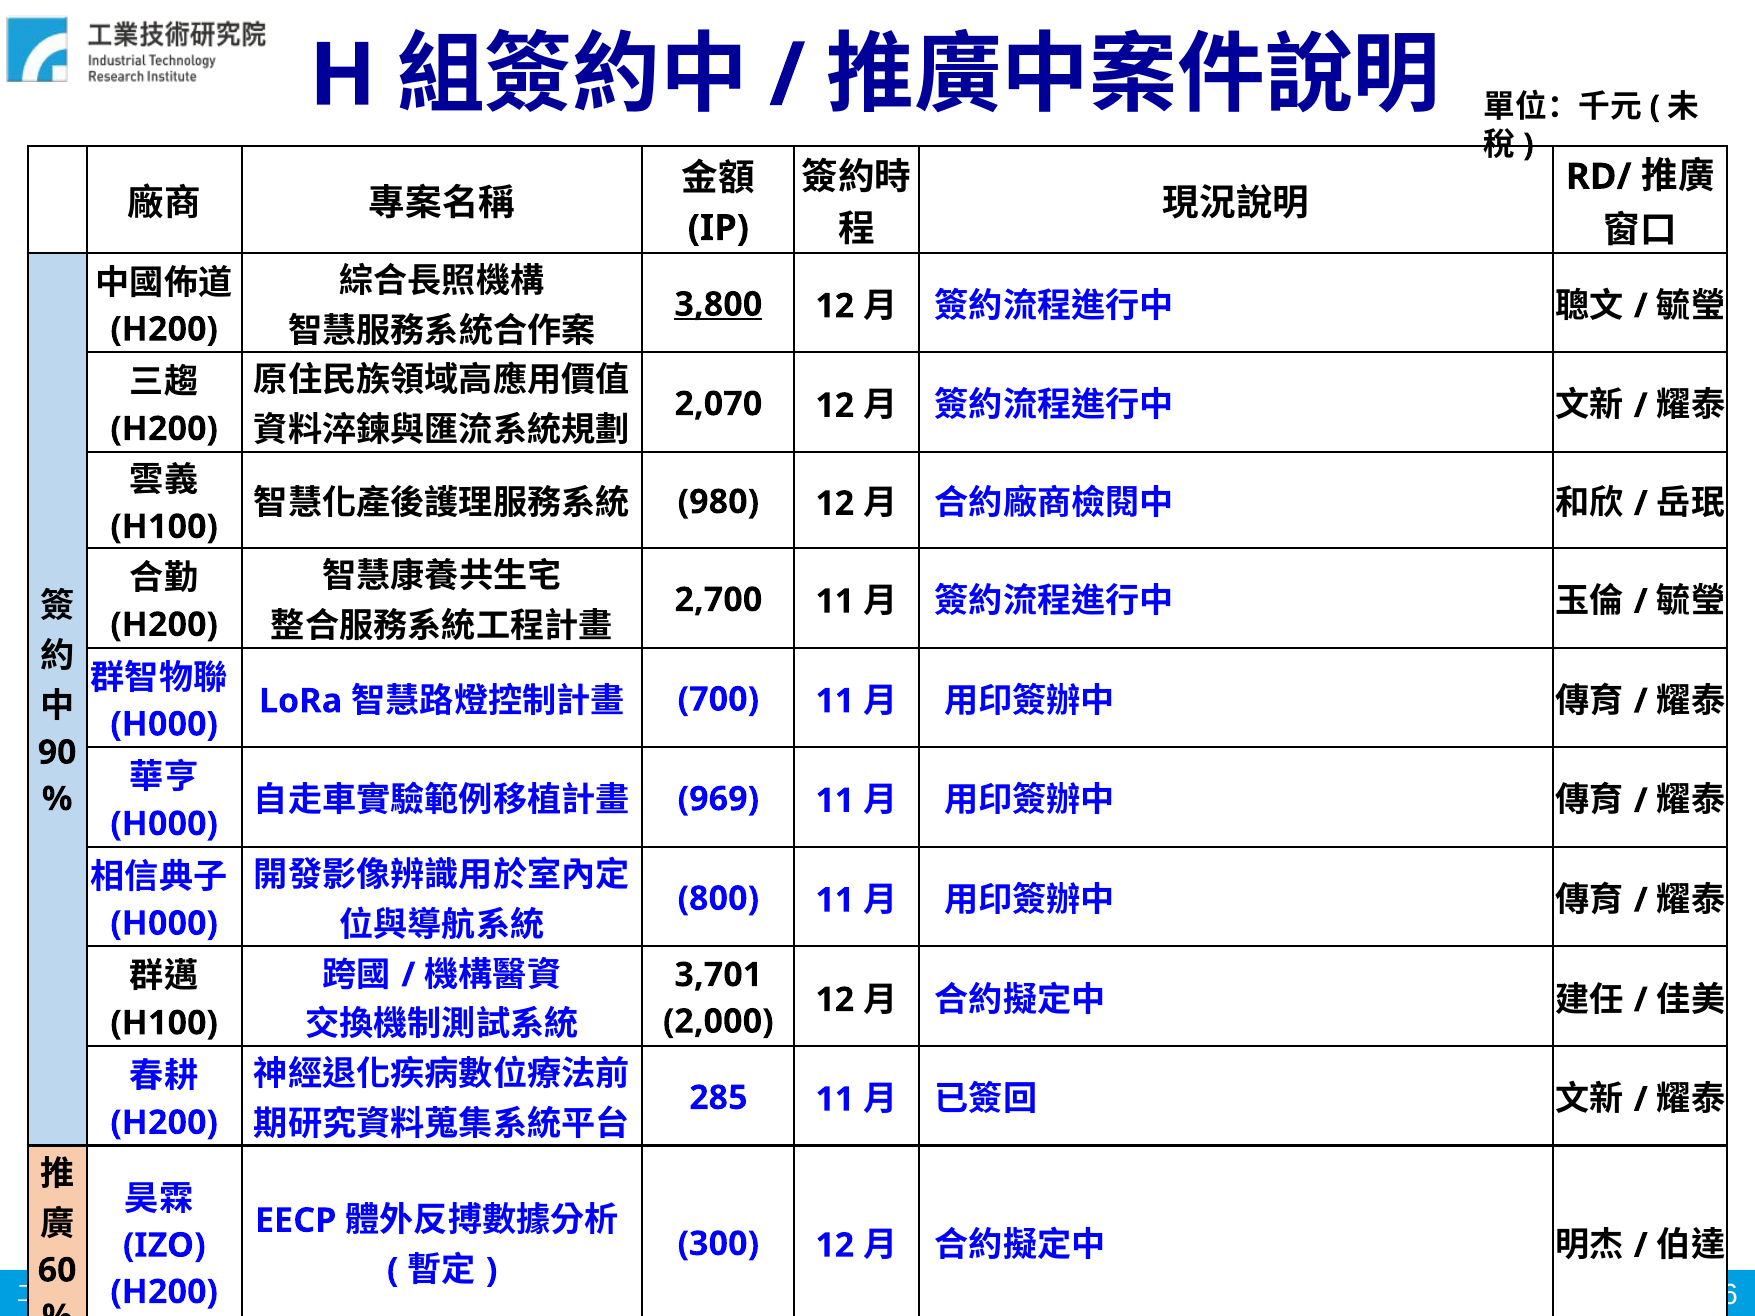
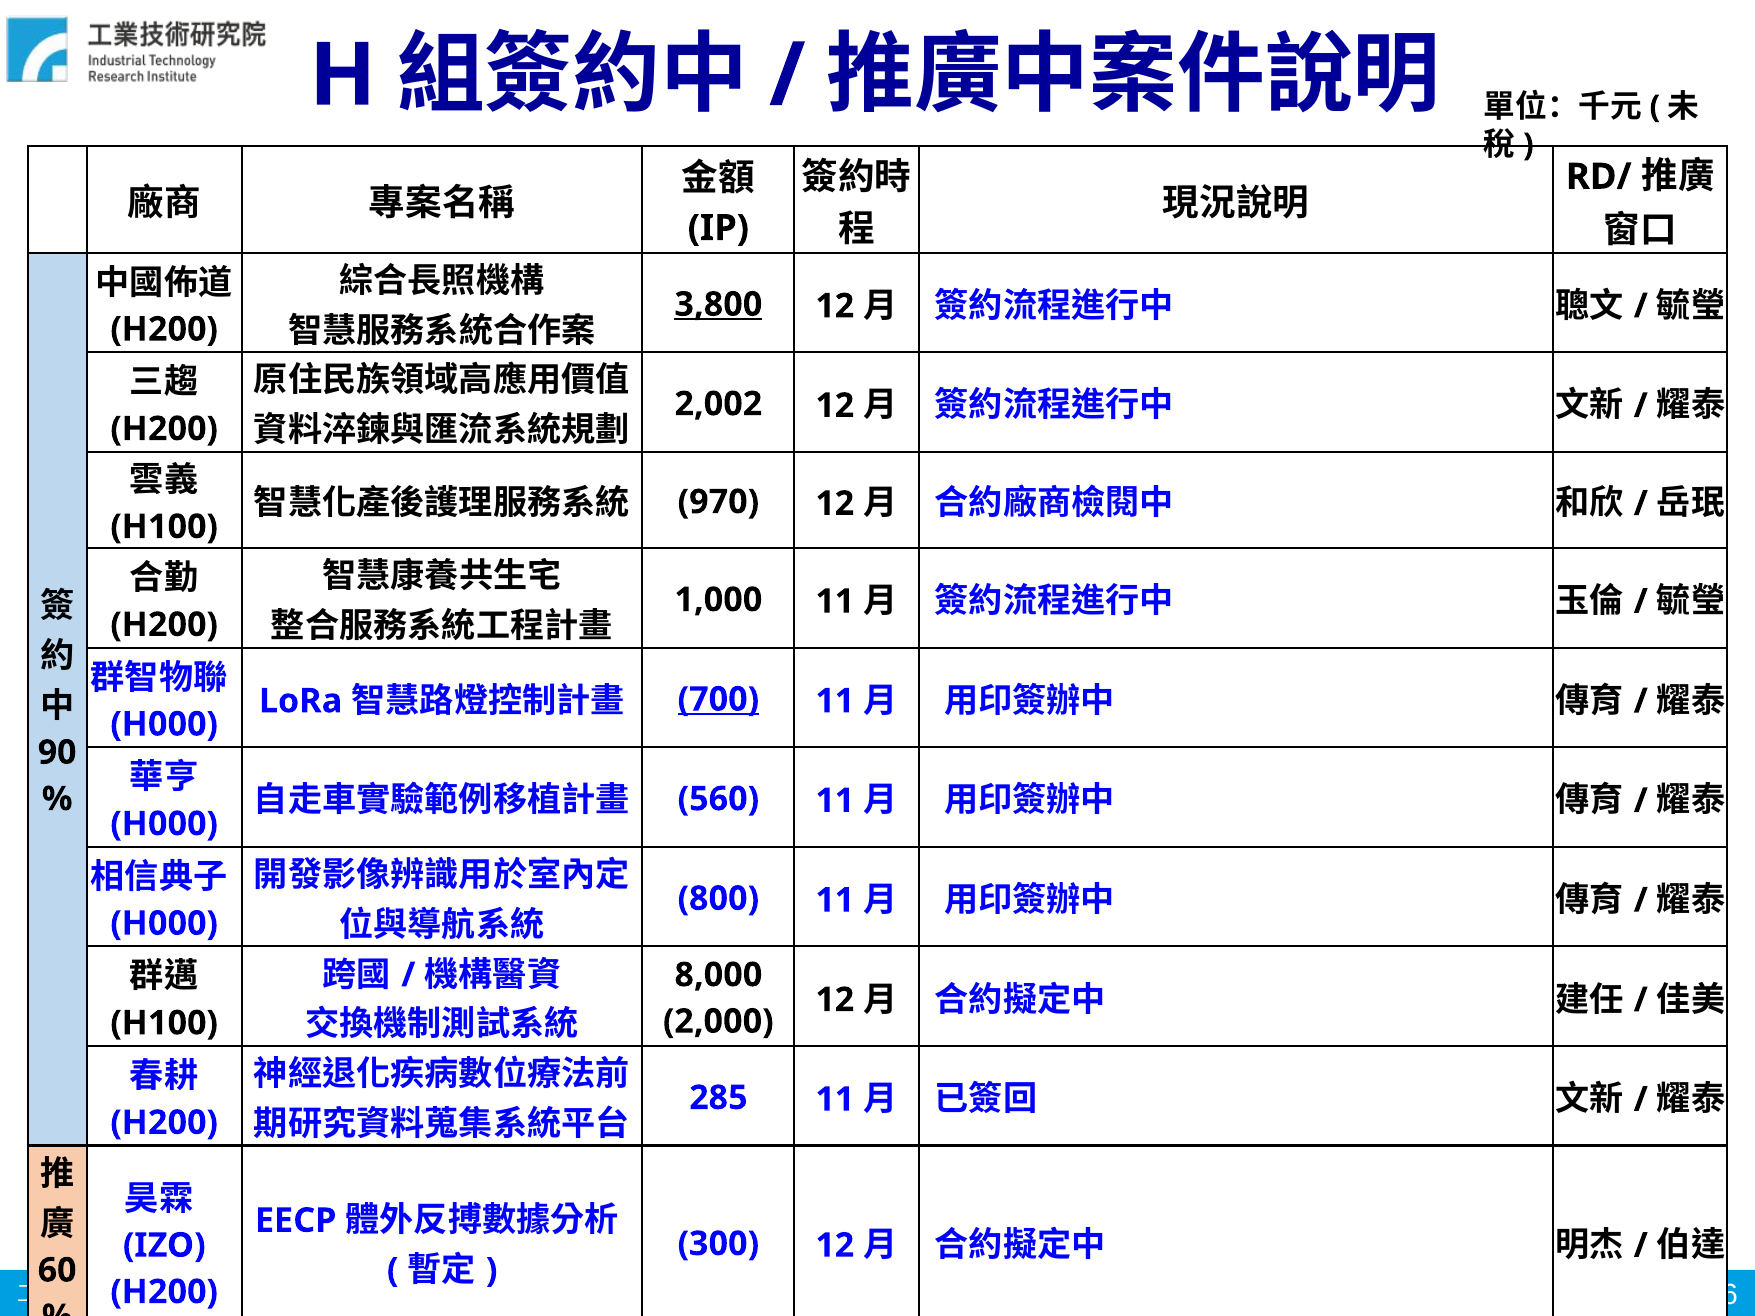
2,070: 2,070 -> 2,002 (718, 404)
980: 980 -> 970 (718, 502)
2,700: 2,700 -> 1,000 (718, 600)
700 underline: none -> present (718, 700)
969: 969 -> 560 (718, 799)
3,701: 3,701 -> 8,000 (718, 975)
